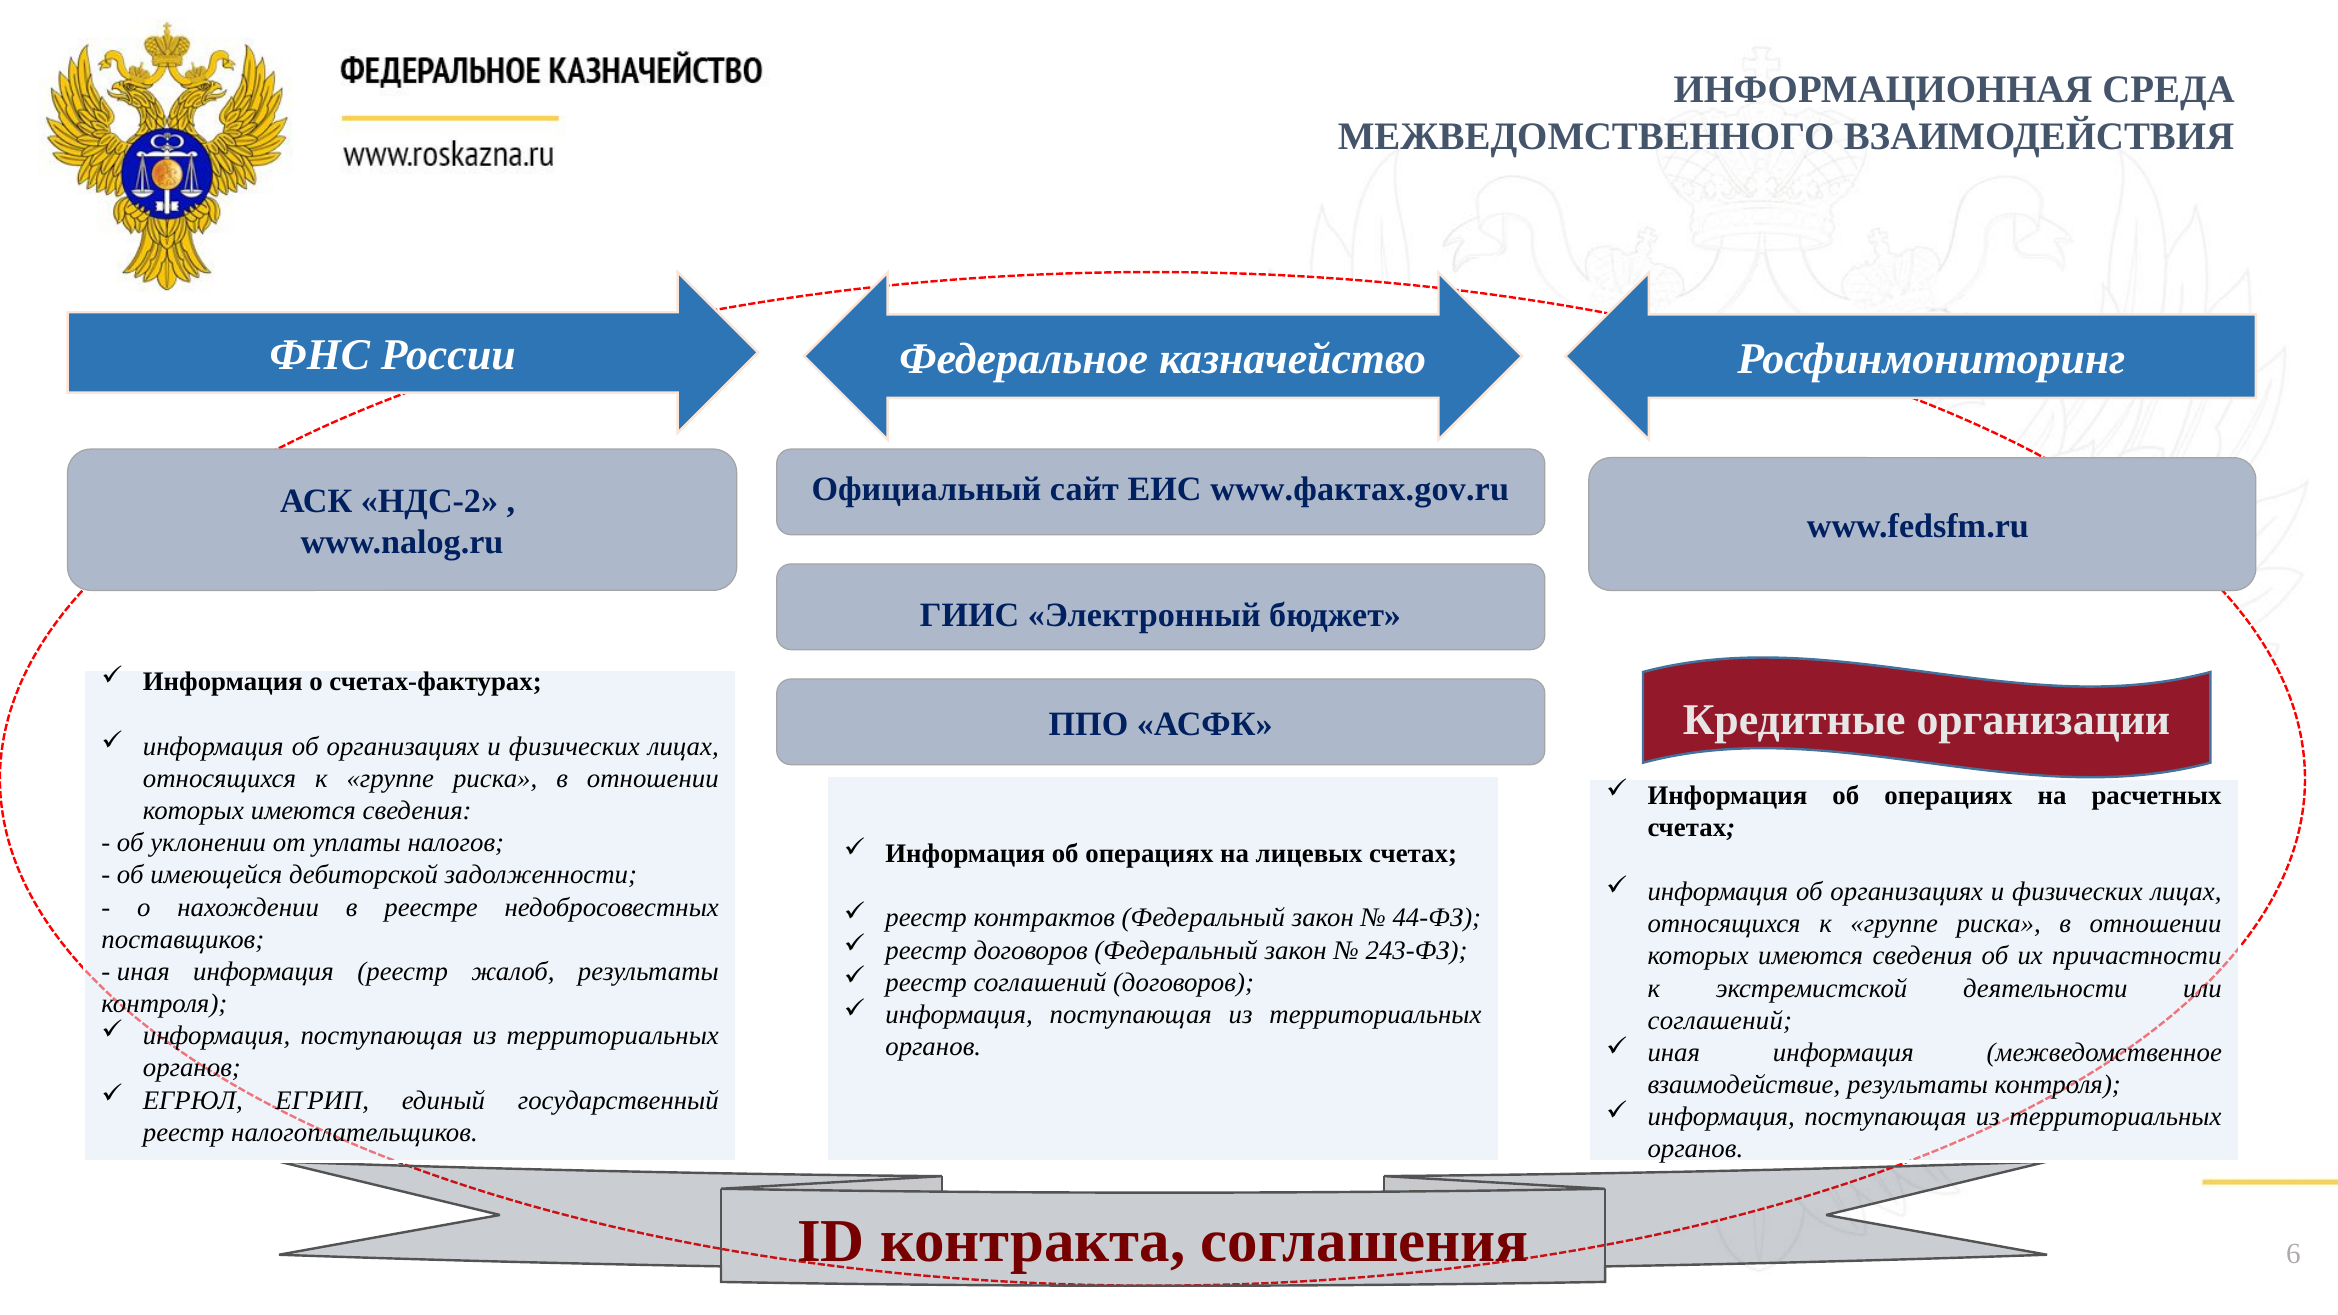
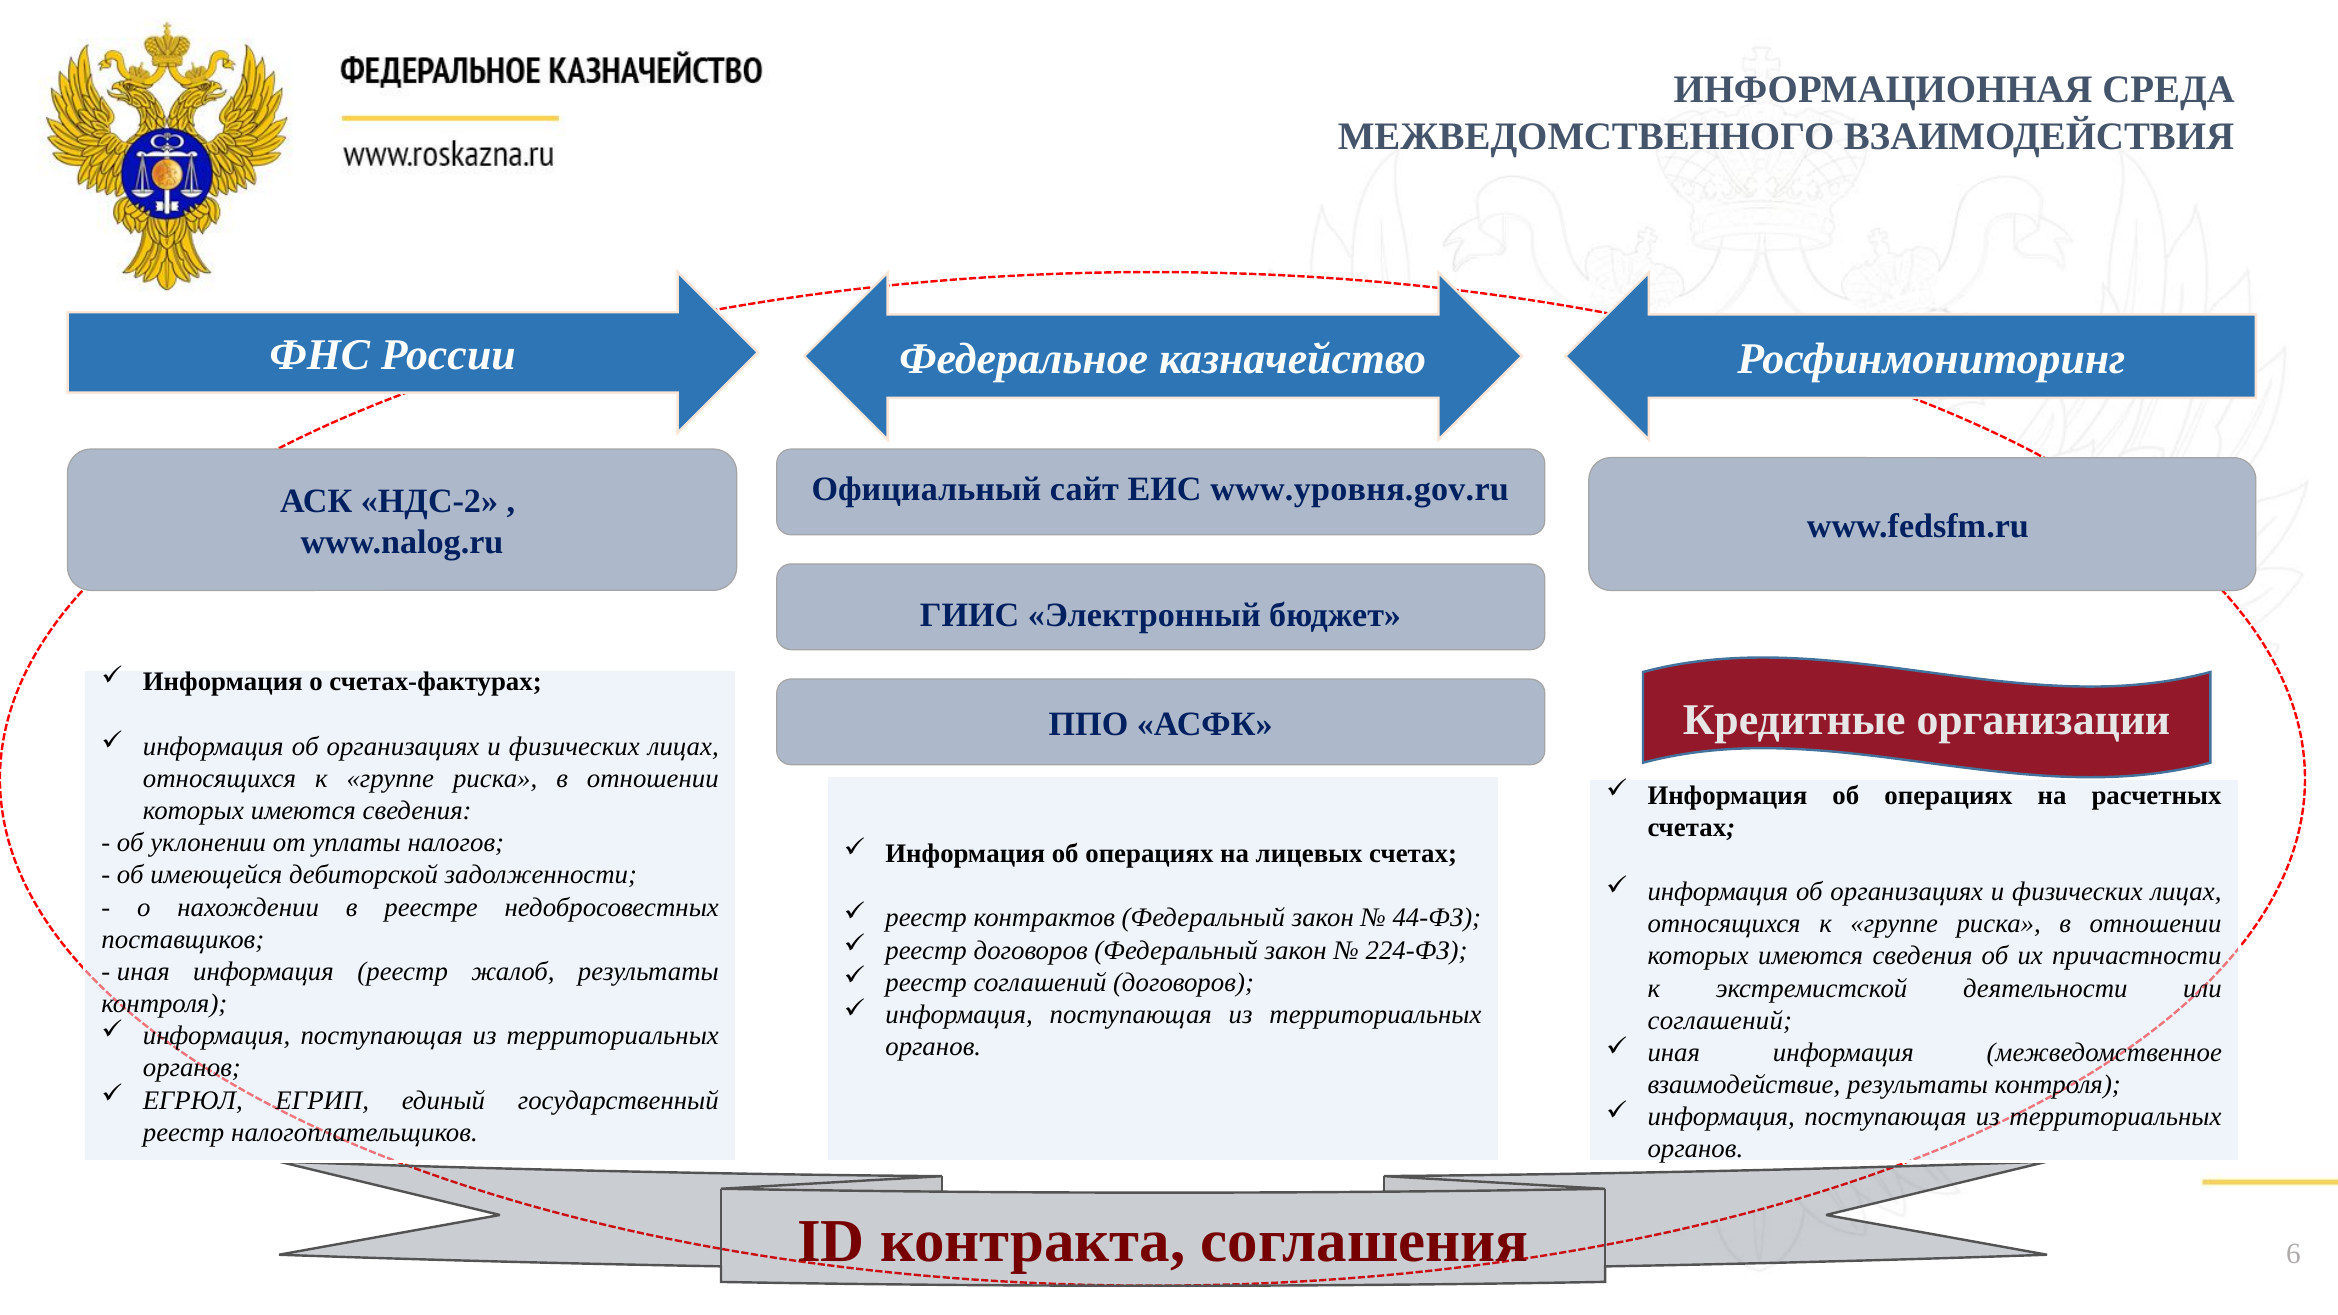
www.фактах.gov.ru: www.фактах.gov.ru -> www.уровня.gov.ru (1360, 489)
243-ФЗ: 243-ФЗ -> 224-ФЗ (1417, 950)
